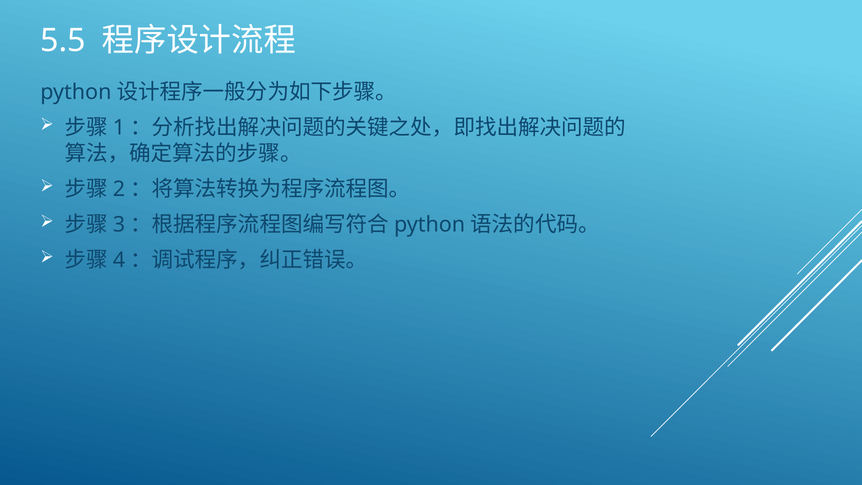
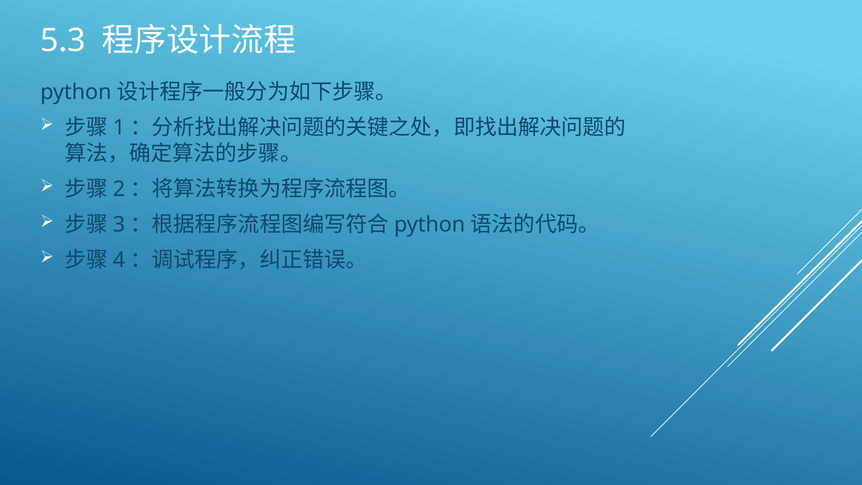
5.5: 5.5 -> 5.3 (63, 41)
